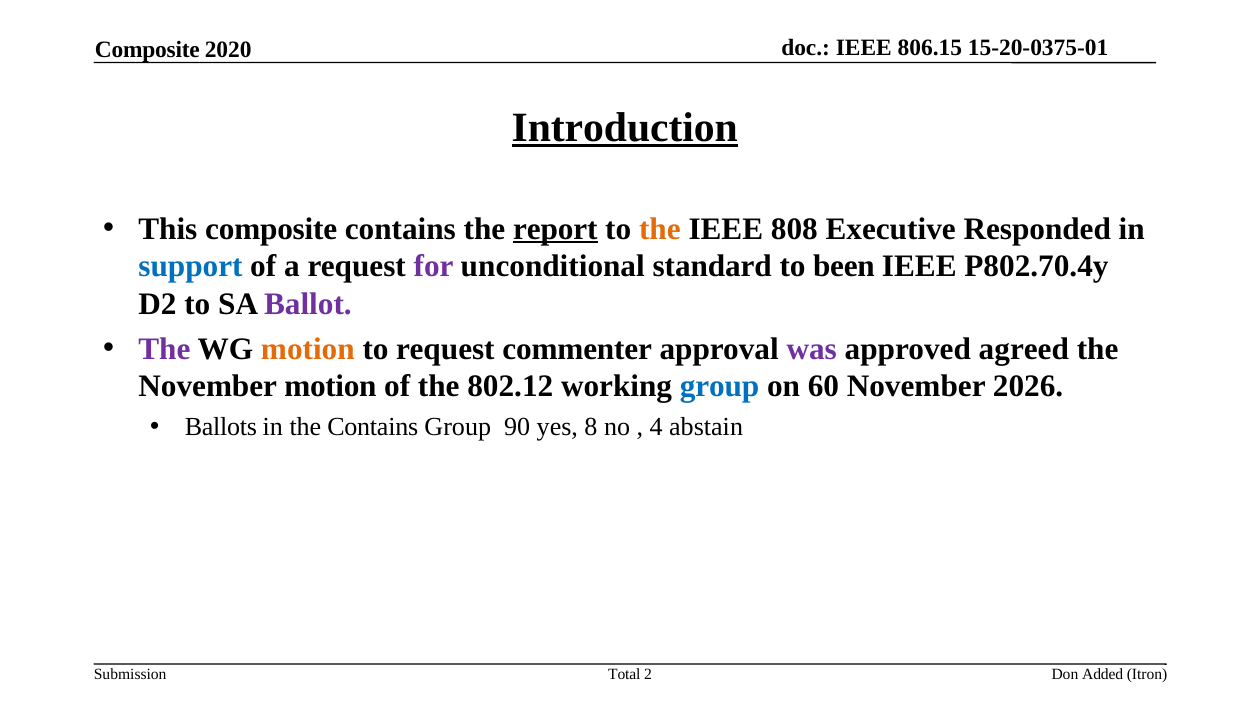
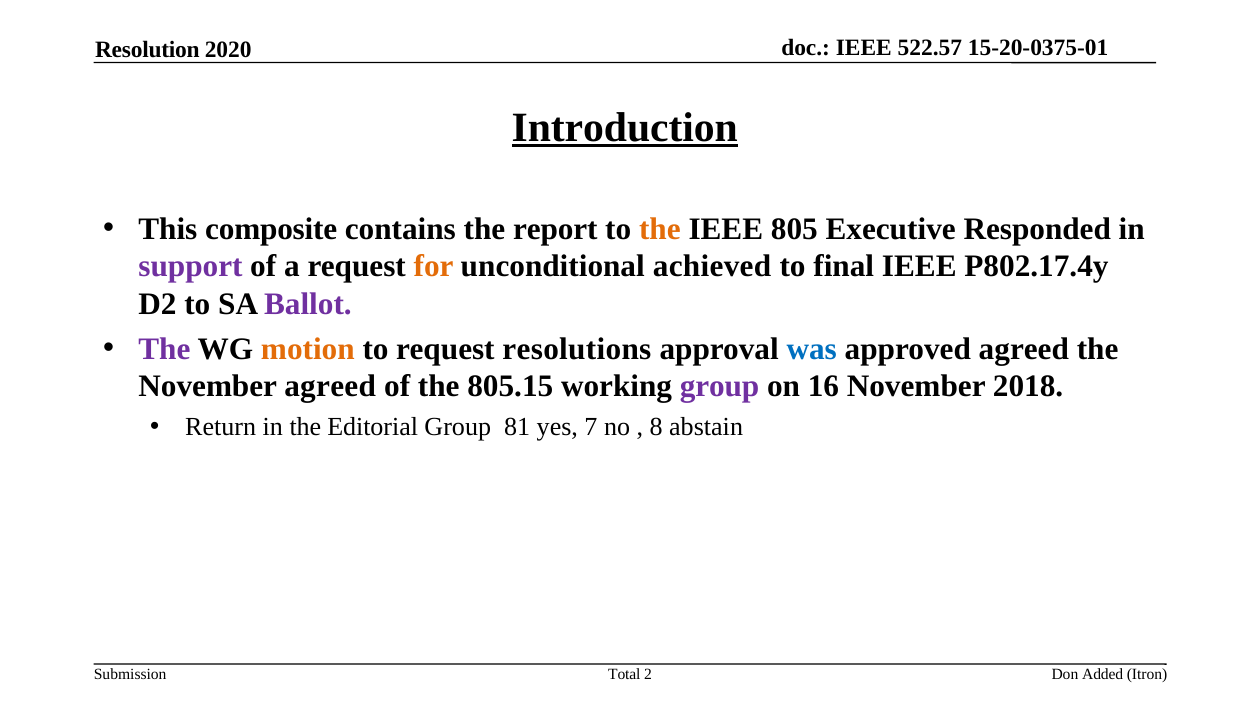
806.15: 806.15 -> 522.57 (930, 48)
Composite: Composite -> Resolution (147, 50)
report underline: present -> none (555, 229)
808: 808 -> 805 (794, 229)
support colour: blue -> purple (190, 266)
for colour: purple -> orange (434, 266)
standard: standard -> achieved (712, 266)
been: been -> final (844, 266)
P802.70.4y: P802.70.4y -> P802.17.4y (1036, 266)
commenter: commenter -> resolutions (577, 349)
was colour: purple -> blue (812, 349)
November motion: motion -> agreed (330, 387)
802.12: 802.12 -> 805.15 (510, 387)
group colour: blue -> purple (720, 387)
60: 60 -> 16 (823, 387)
2026: 2026 -> 2018 (1028, 387)
Ballots: Ballots -> Return (221, 427)
the Contains: Contains -> Editorial (373, 427)
90: 90 -> 81 (517, 427)
8: 8 -> 7 (591, 427)
4: 4 -> 8 (656, 427)
